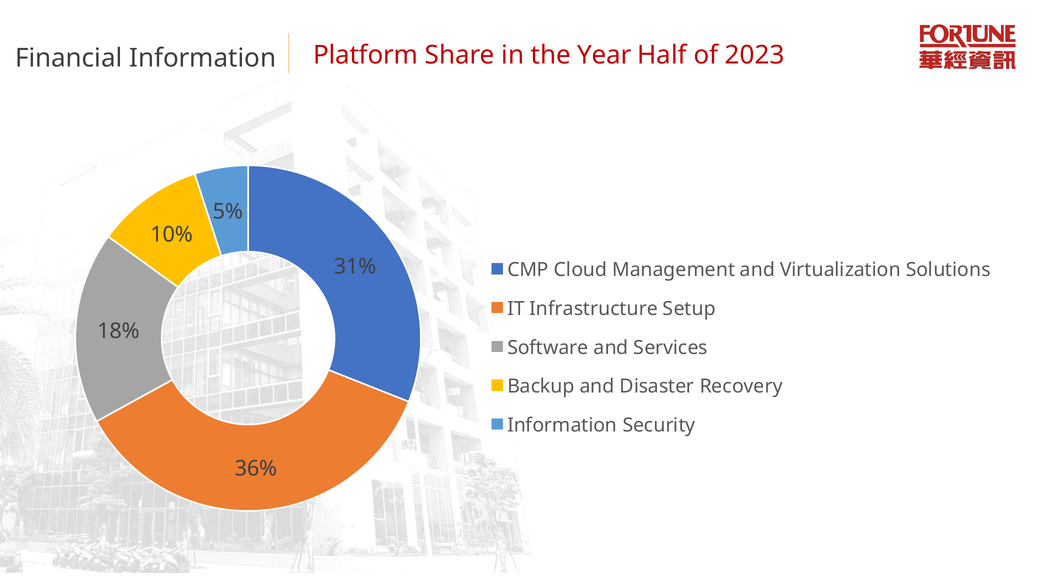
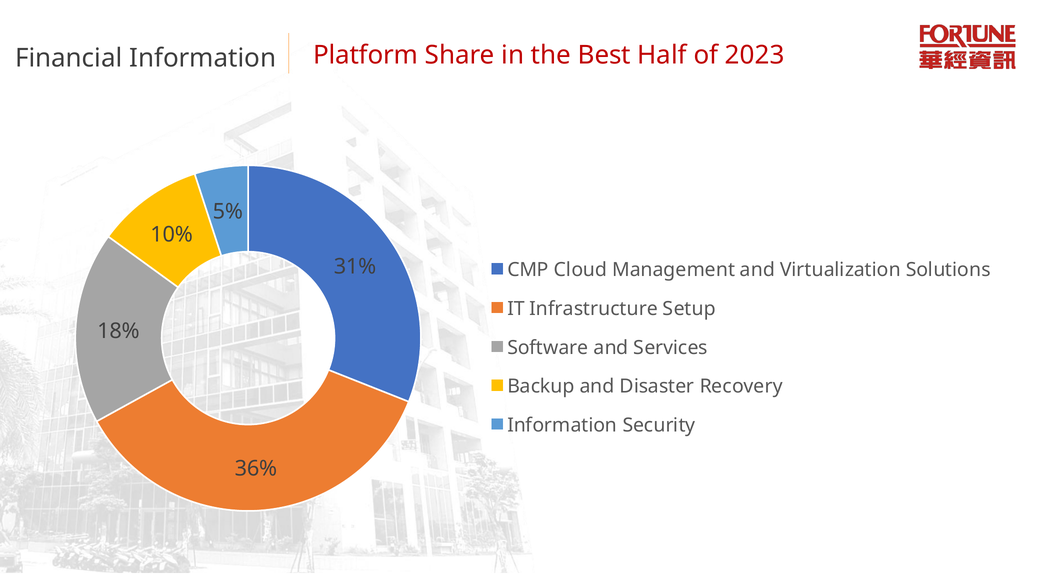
Year: Year -> Best (604, 55)
